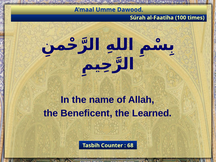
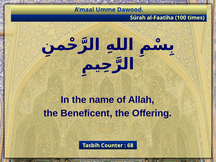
Learned: Learned -> Offering (152, 113)
